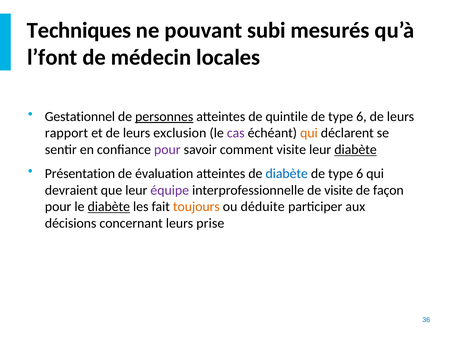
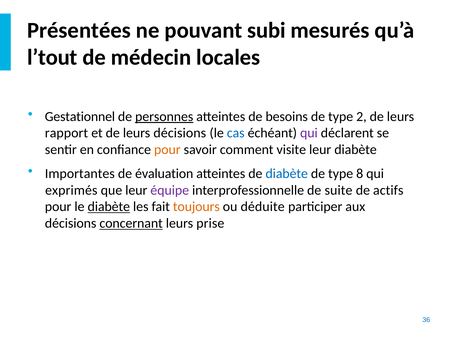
Techniques: Techniques -> Présentées (79, 30)
l’font: l’font -> l’tout (52, 58)
quintile: quintile -> besoins (287, 117)
6: 6 -> 2 (361, 117)
leurs exclusion: exclusion -> décisions (180, 133)
cas colour: purple -> blue (236, 133)
qui colour: orange -> purple (309, 133)
pour colour: purple -> orange (167, 150)
diabète underline: present -> none (356, 150)
Présentation: Présentation -> Importantes (80, 174)
6: 6 -> 8 (360, 174)
devraient: devraient -> exprimés (71, 190)
de visite: visite -> suite (339, 190)
façon: façon -> actifs (388, 190)
concernant underline: none -> present (131, 223)
